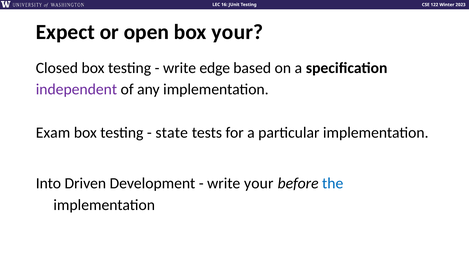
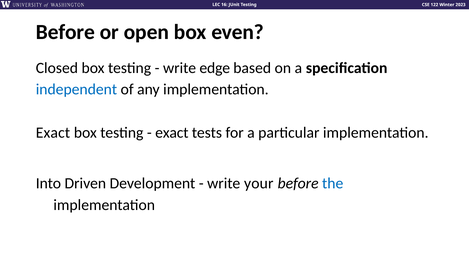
Expect: Expect -> Before (65, 32)
box your: your -> even (238, 32)
independent colour: purple -> blue (76, 89)
Exam: Exam -> Exact (53, 133)
state: state -> exact (172, 133)
